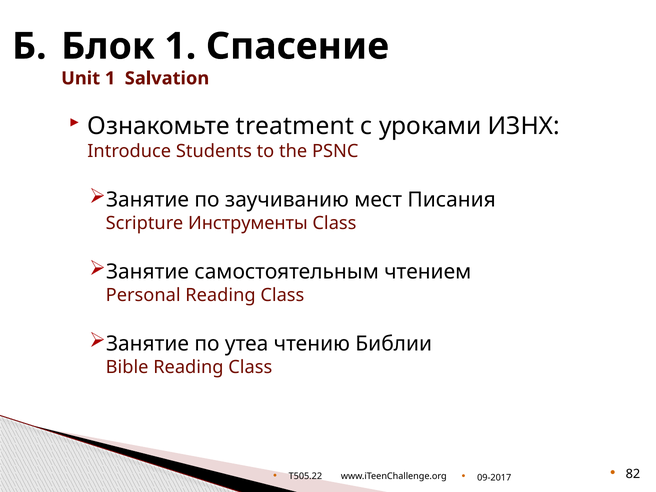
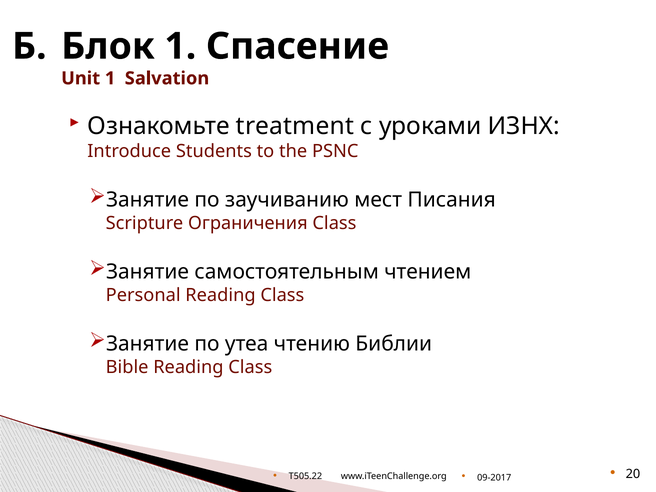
Инструменты: Инструменты -> Ограничения (248, 223)
82: 82 -> 20 (633, 474)
